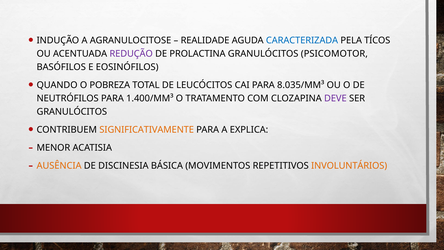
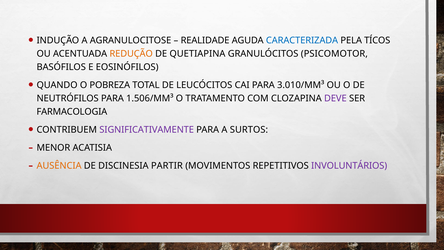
REDUÇÃO colour: purple -> orange (131, 54)
PROLACTINA: PROLACTINA -> QUETIAPINA (197, 54)
8.035/MM³: 8.035/MM³ -> 3.010/MM³ (301, 85)
1.400/MM³: 1.400/MM³ -> 1.506/MM³ (150, 98)
GRANULÓCITOS: GRANULÓCITOS -> FARMACOLOGIA (72, 112)
SIGNIFICATIVAMENTE colour: orange -> purple (147, 130)
EXPLICA: EXPLICA -> SURTOS (249, 130)
BÁSICA: BÁSICA -> PARTIR (167, 166)
INVOLUNTÁRIOS colour: orange -> purple (349, 166)
